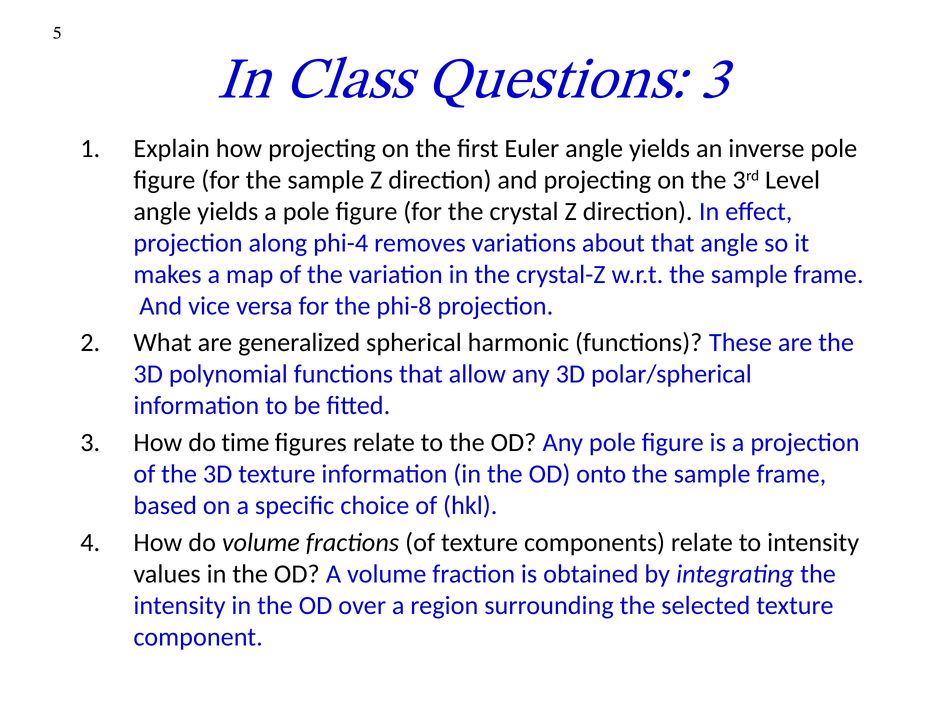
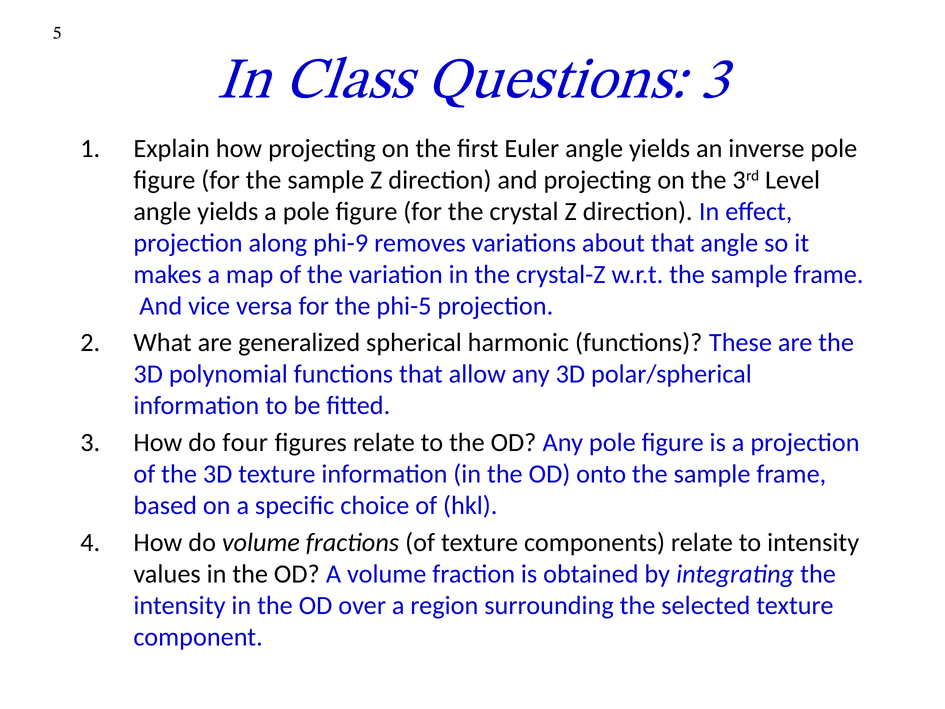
phi-4: phi-4 -> phi-9 (341, 243)
phi-8: phi-8 -> phi-5 (404, 306)
time: time -> four (245, 442)
